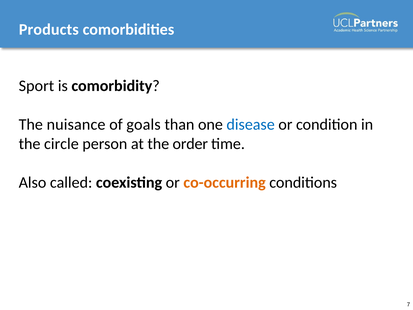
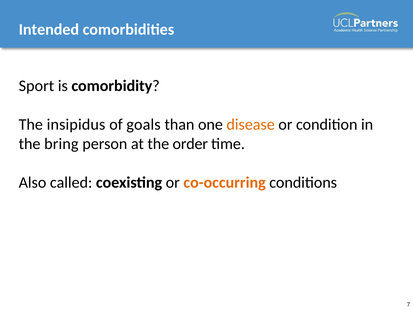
Products: Products -> Intended (49, 29)
nuisance: nuisance -> insipidus (76, 125)
disease colour: blue -> orange (251, 125)
circle: circle -> bring (61, 144)
